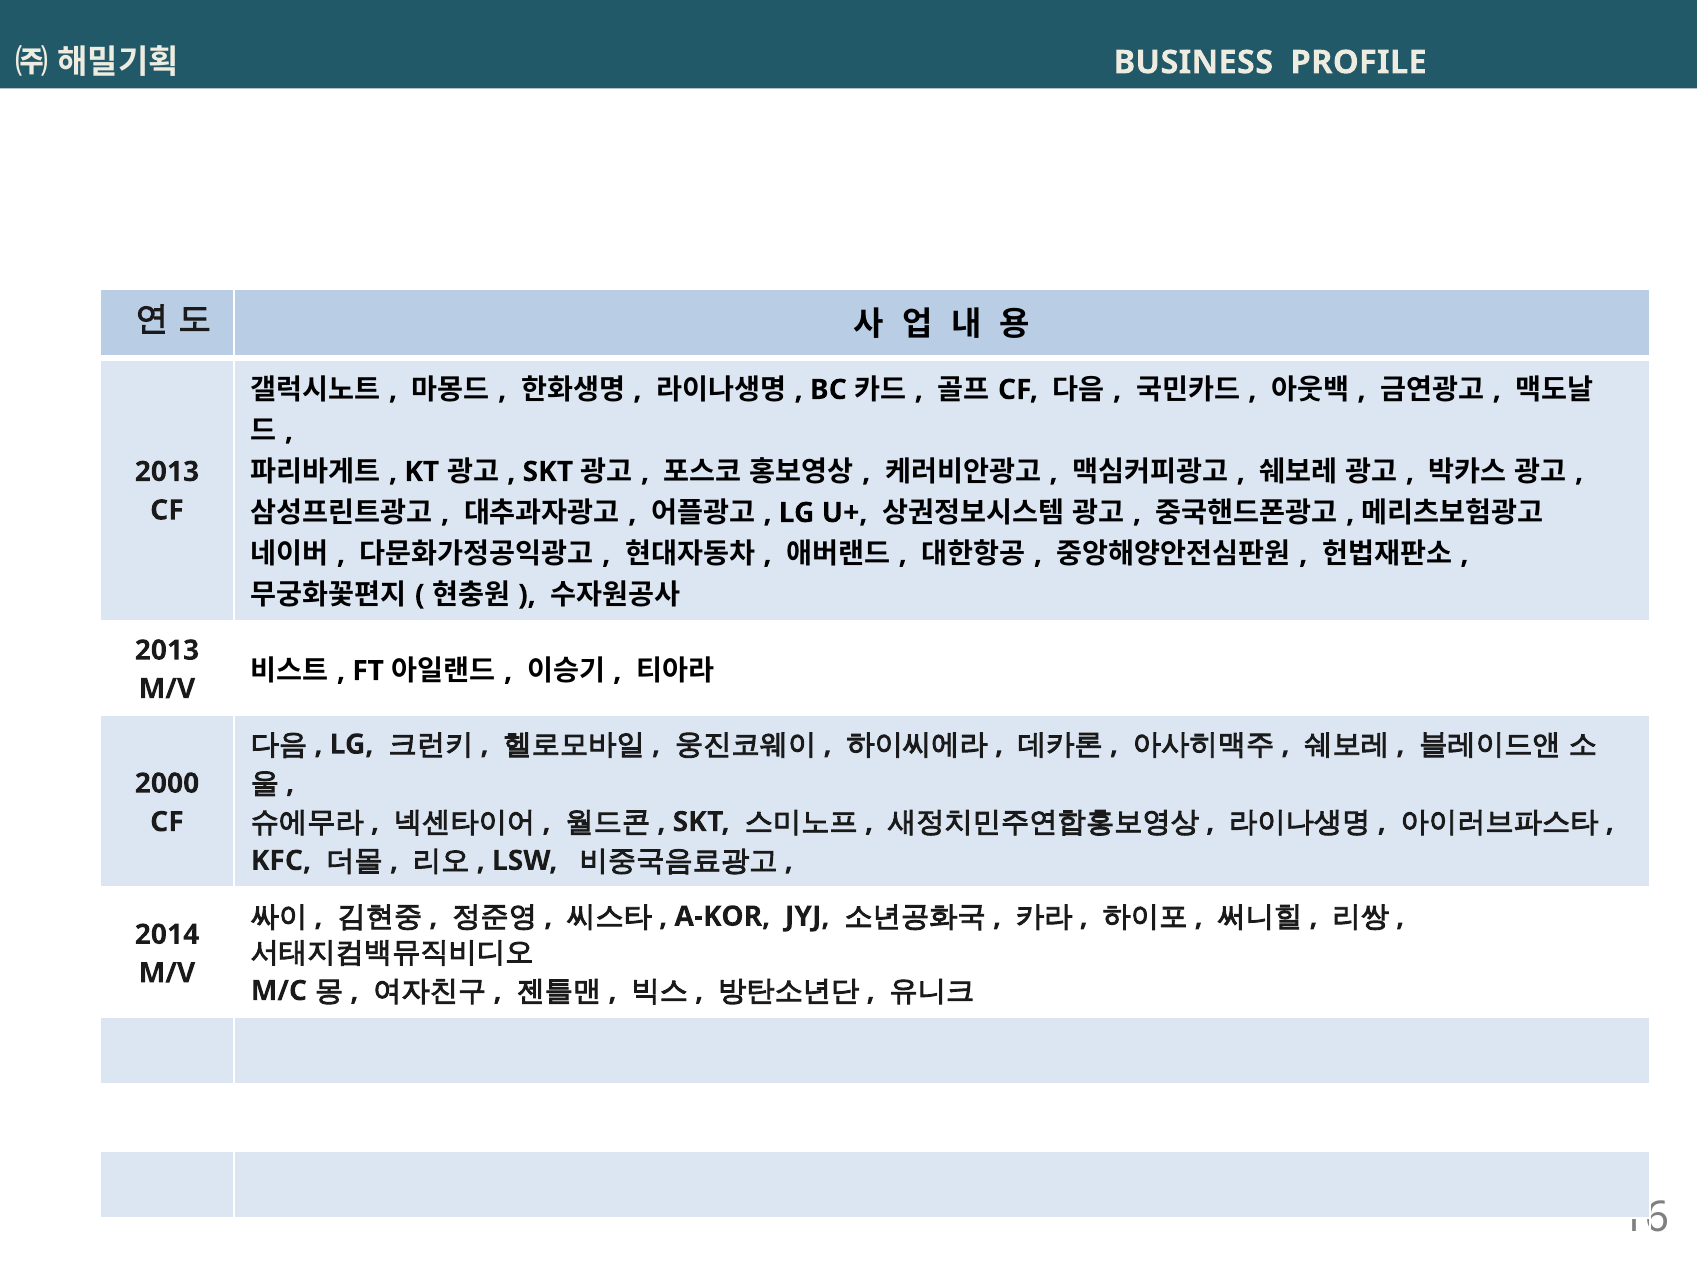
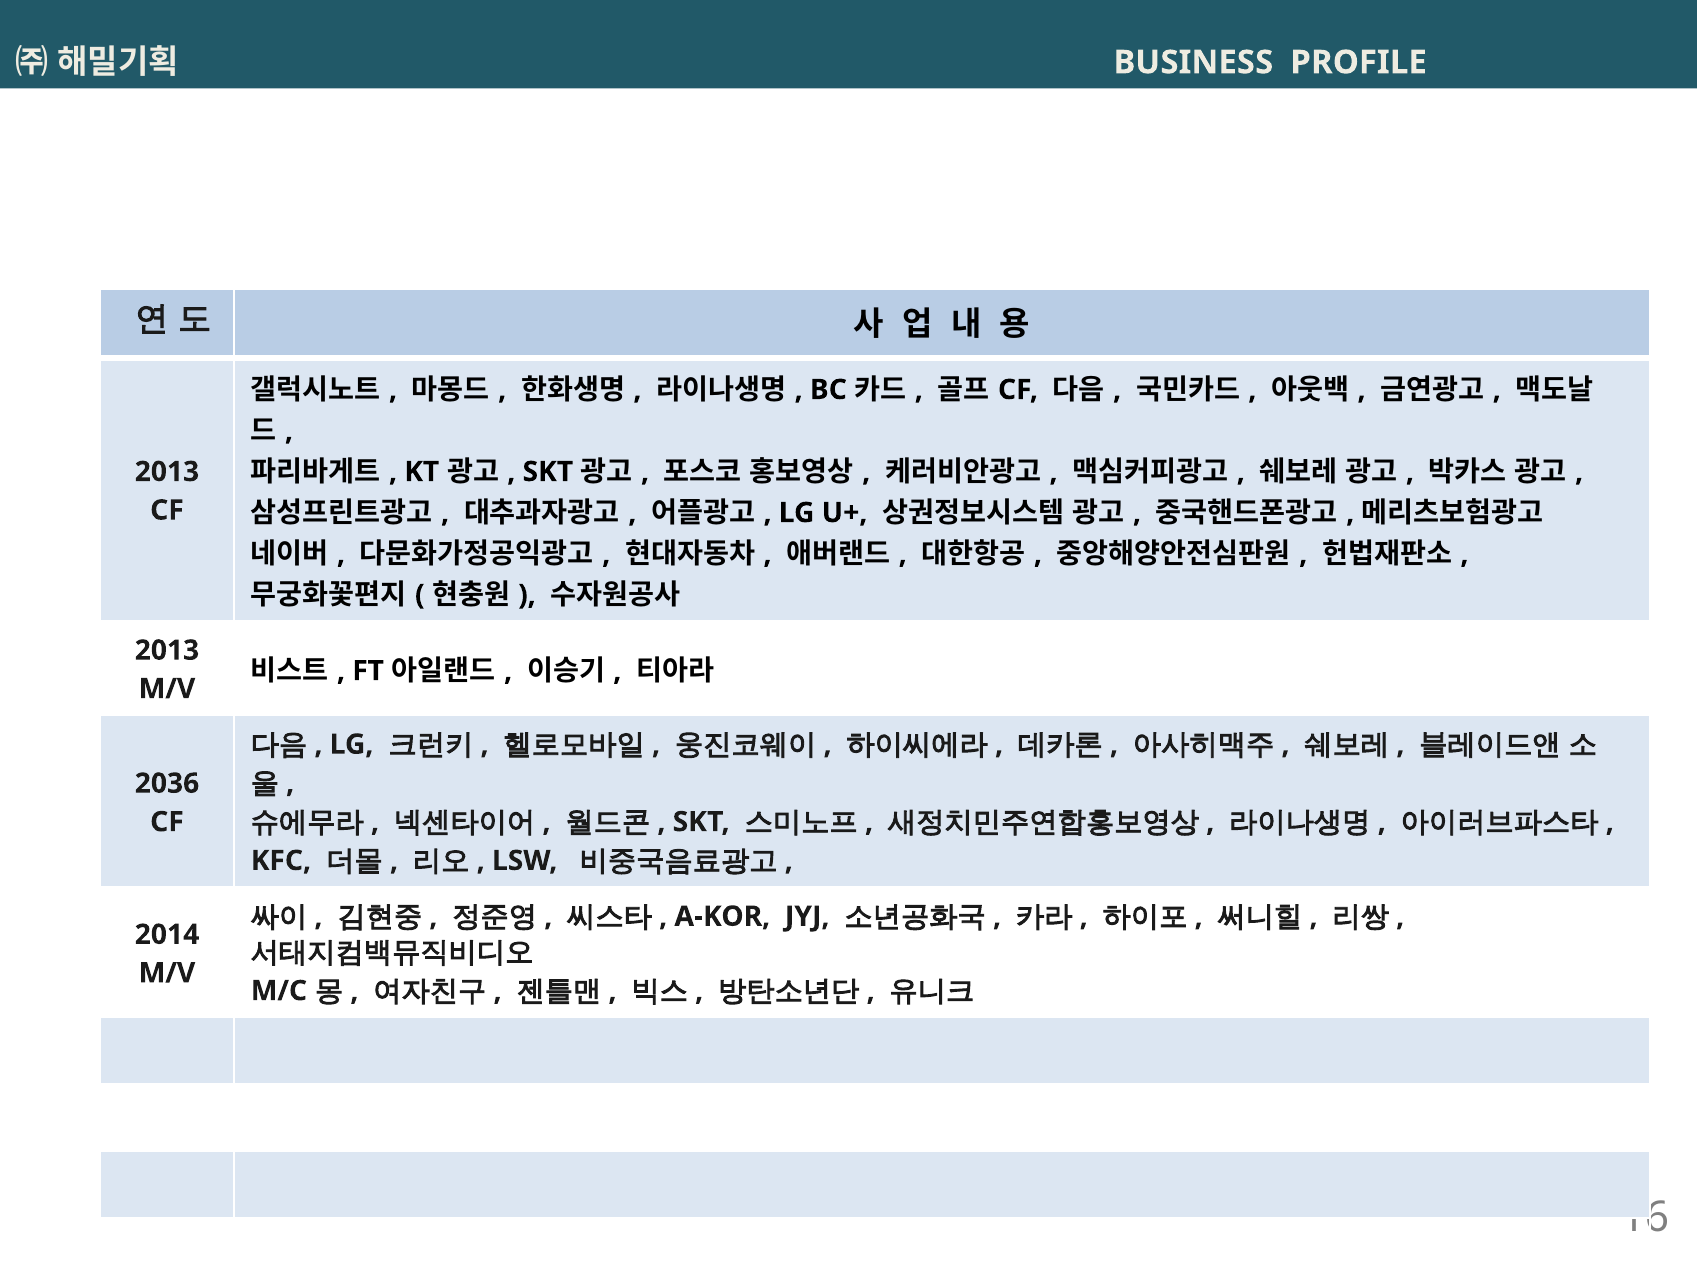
2000: 2000 -> 2036 (167, 783)
